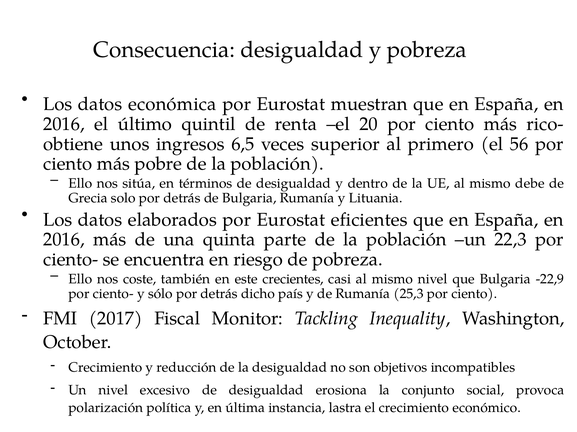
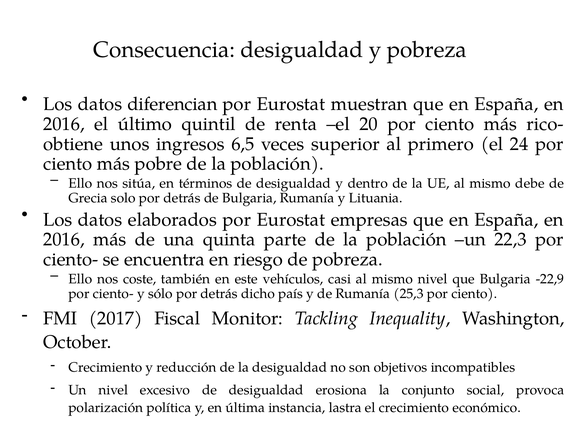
económica: económica -> diferencian (172, 104)
56: 56 -> 24 (519, 144)
eficientes: eficientes -> empresas (369, 220)
crecientes: crecientes -> vehículos (293, 279)
